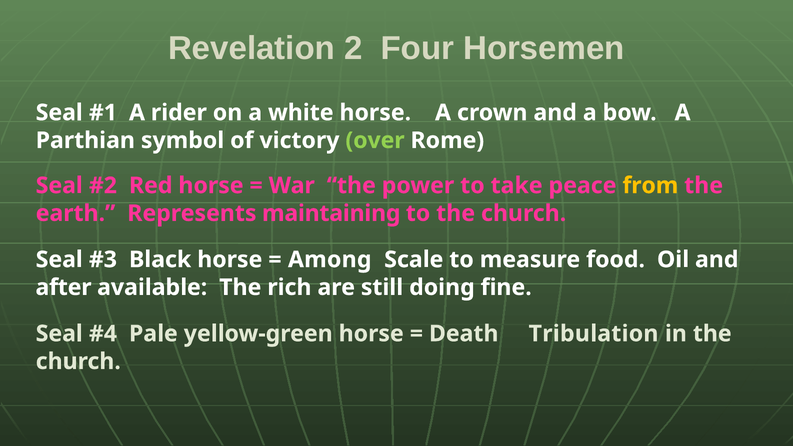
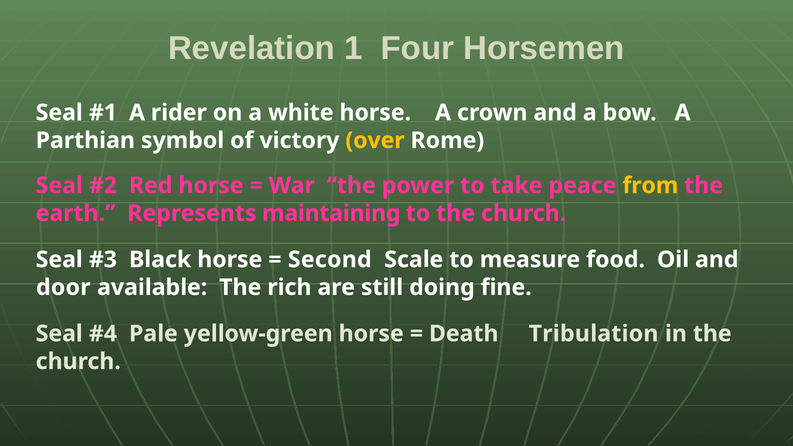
2: 2 -> 1 (353, 49)
over colour: light green -> yellow (375, 140)
Among: Among -> Second (330, 260)
after: after -> door (63, 287)
